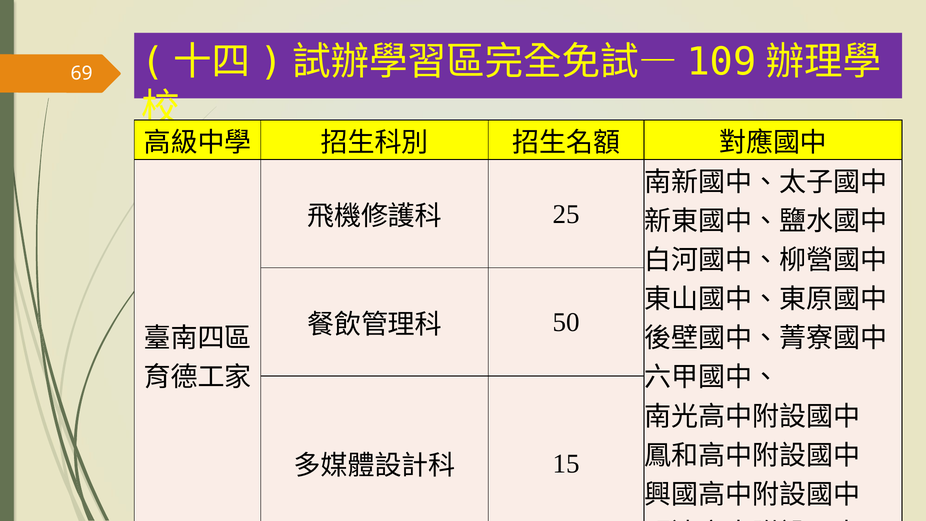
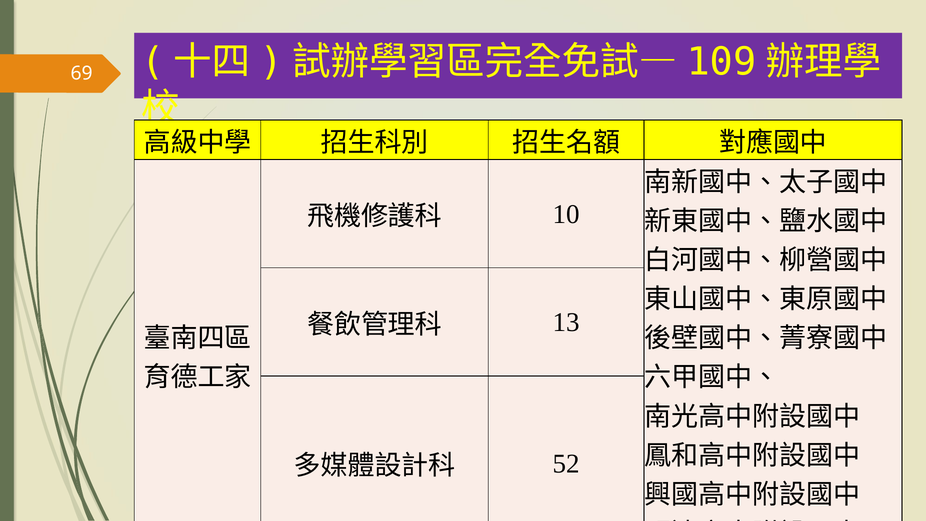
25: 25 -> 10 (566, 214)
50: 50 -> 13 (566, 322)
15: 15 -> 52 (566, 464)
